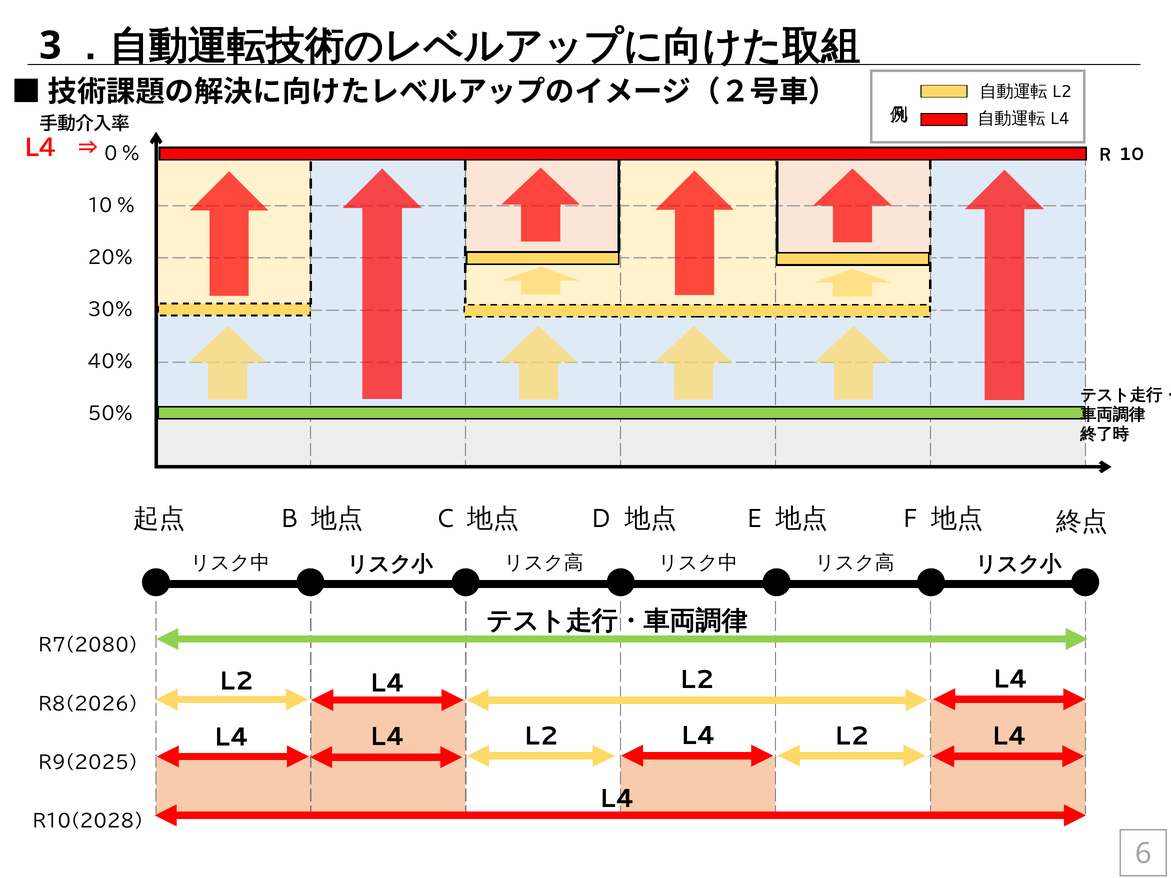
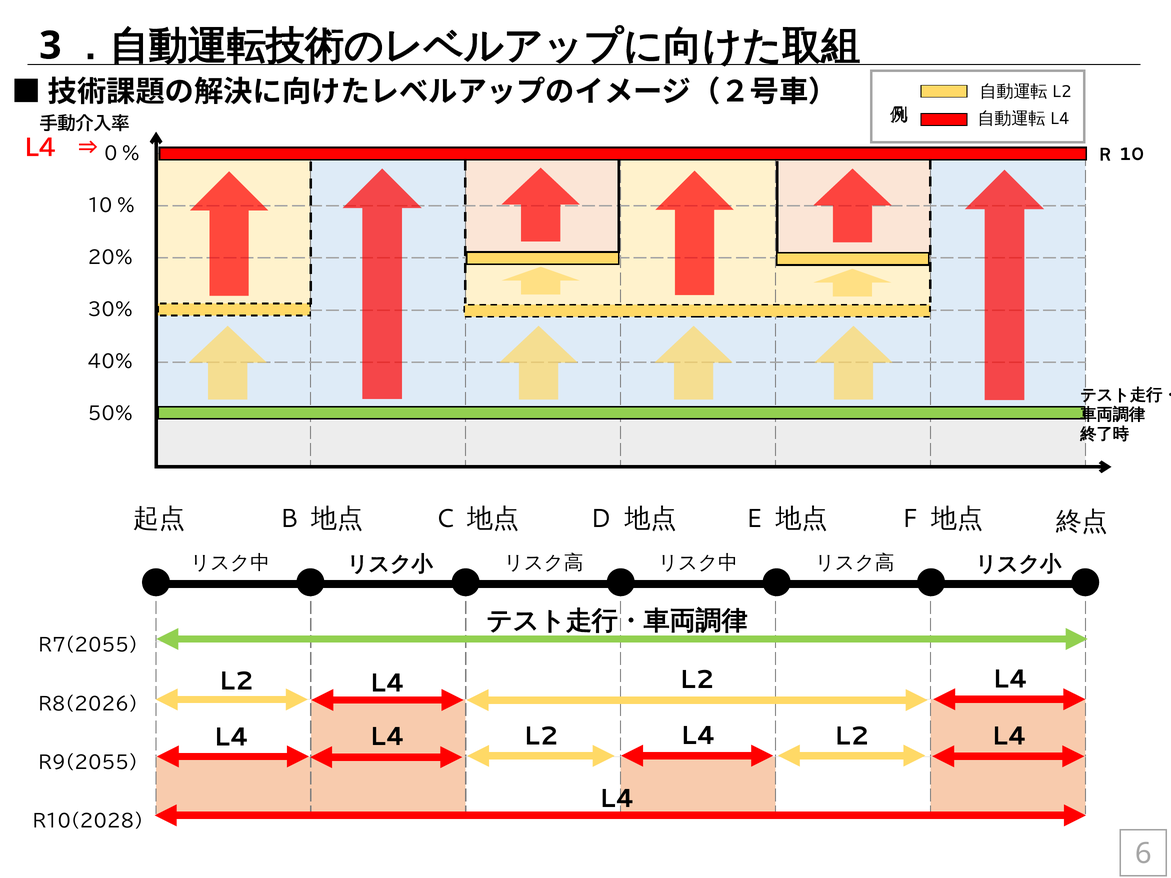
R7(2080: R7(2080 -> R7(2055 (88, 646)
R9(2025: R9(2025 -> R9(2055 (88, 763)
